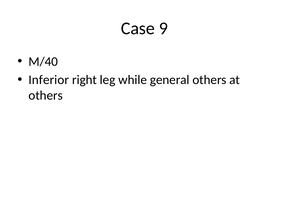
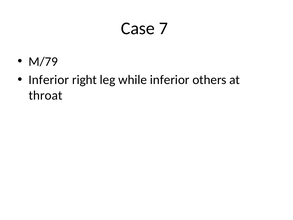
9: 9 -> 7 (163, 28)
M/40: M/40 -> M/79 (43, 61)
while general: general -> inferior (170, 80)
others: others -> throat (46, 95)
